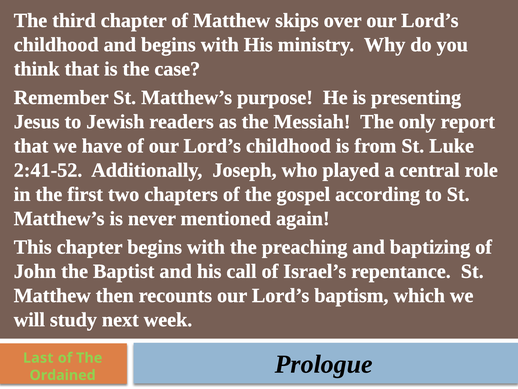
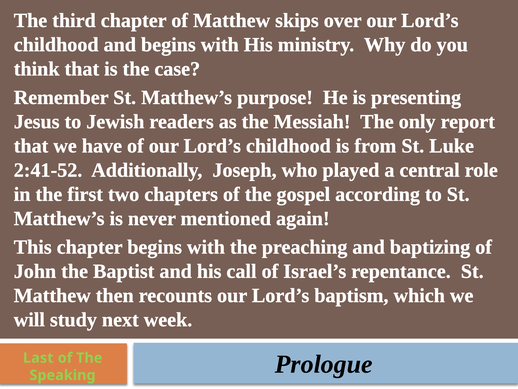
Ordained: Ordained -> Speaking (63, 375)
